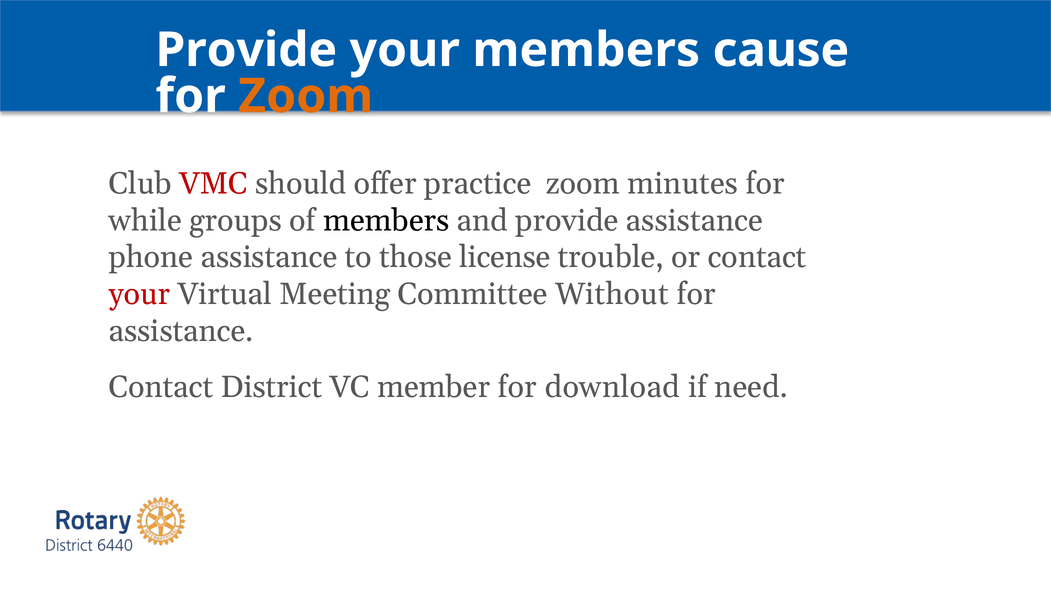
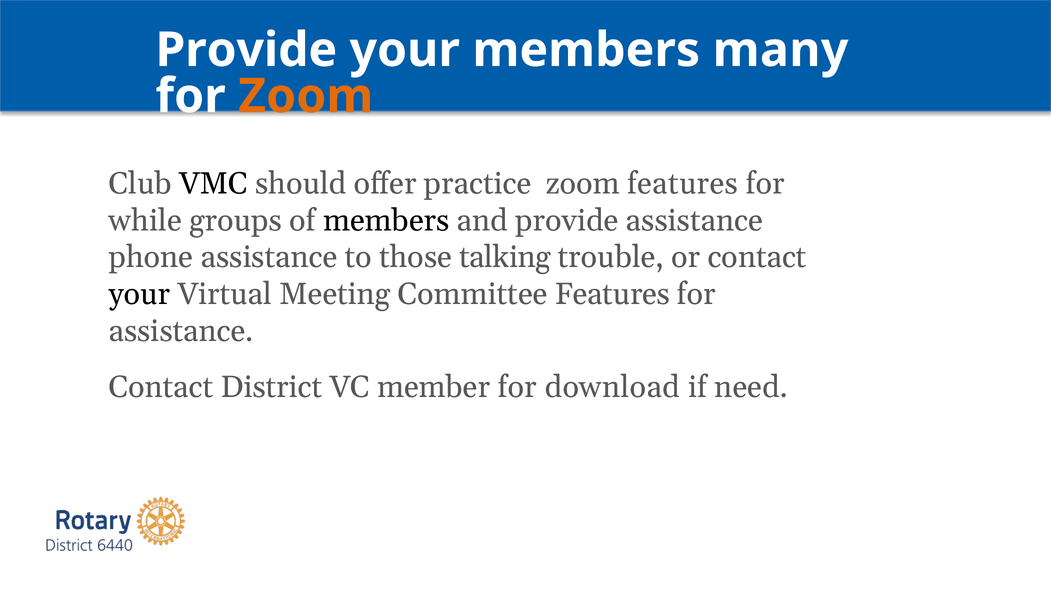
cause: cause -> many (781, 50)
VMC colour: red -> black (213, 184)
zoom minutes: minutes -> features (683, 184)
license: license -> talking (505, 257)
your colour: red -> black (140, 294)
Committee Without: Without -> Features (612, 294)
